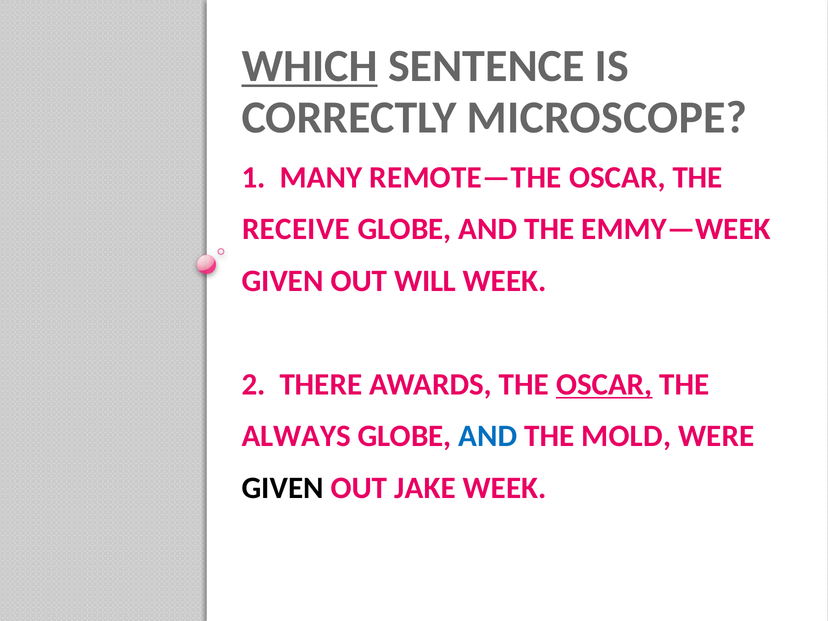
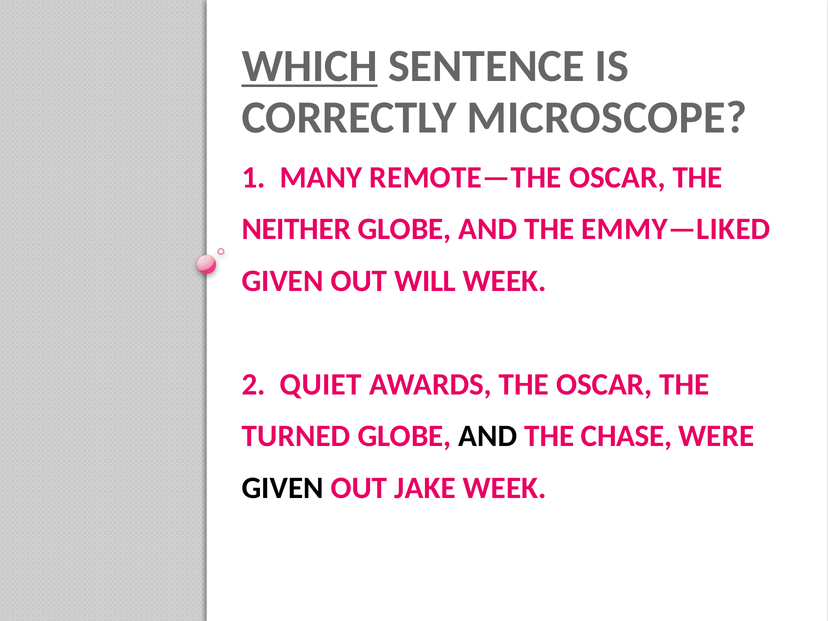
RECEIVE: RECEIVE -> NEITHER (296, 229)
EMMY—WEEK: EMMY—WEEK -> EMMY—LIKED (676, 229)
THERE: THERE -> QUIET (321, 384)
OSCAR underline: present -> none (604, 384)
ALWAYS: ALWAYS -> TURNED (296, 436)
AND colour: blue -> black (488, 436)
MOLD: MOLD -> CHASE (626, 436)
